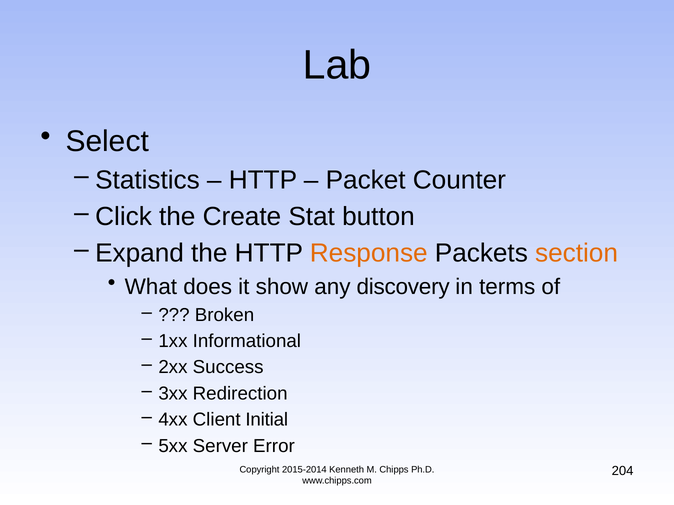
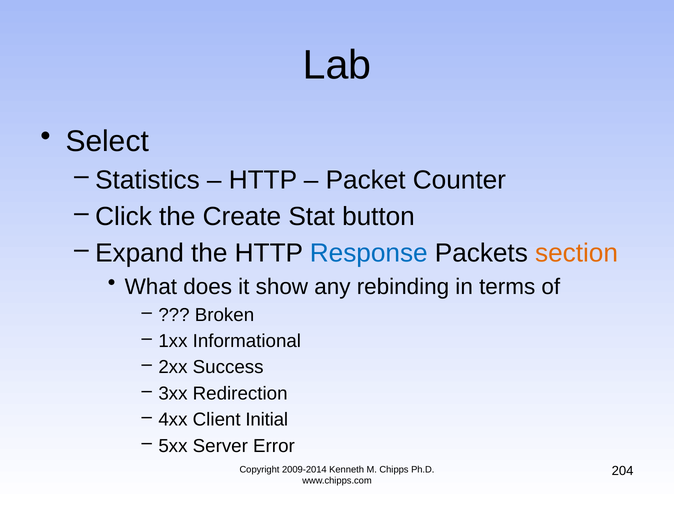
Response colour: orange -> blue (369, 254)
discovery: discovery -> rebinding (403, 287)
2015-2014: 2015-2014 -> 2009-2014 (304, 470)
